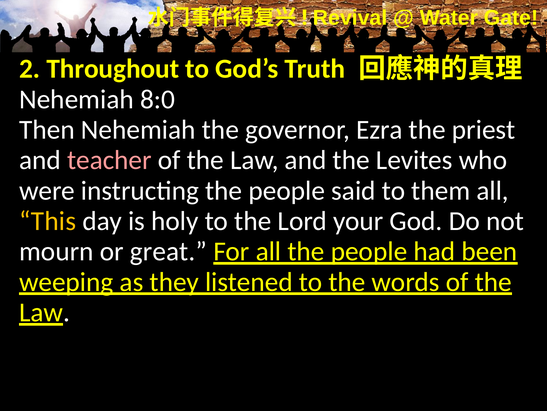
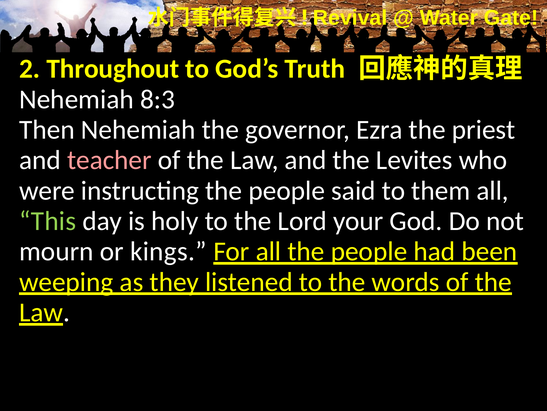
8:0: 8:0 -> 8:3 (158, 99)
This colour: yellow -> light green (48, 221)
great: great -> kings (168, 251)
